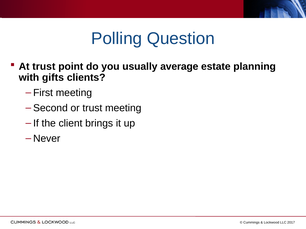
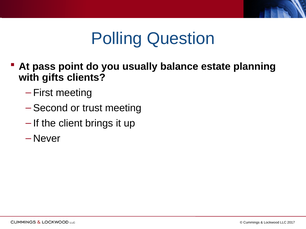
At trust: trust -> pass (44, 67)
average: average -> balance (179, 67)
